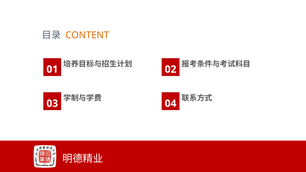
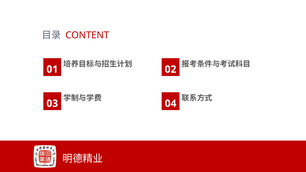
CONTENT colour: orange -> red (87, 35)
